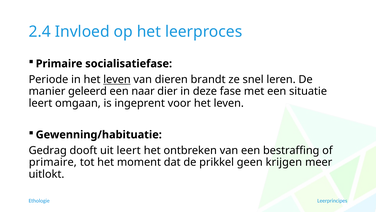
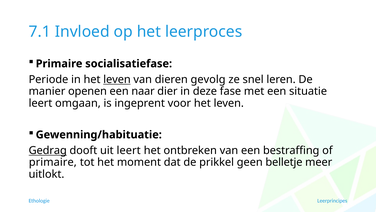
2.4: 2.4 -> 7.1 (40, 32)
brandt: brandt -> gevolg (208, 79)
geleerd: geleerd -> openen (87, 91)
Gedrag underline: none -> present (48, 150)
krijgen: krijgen -> belletje (284, 162)
